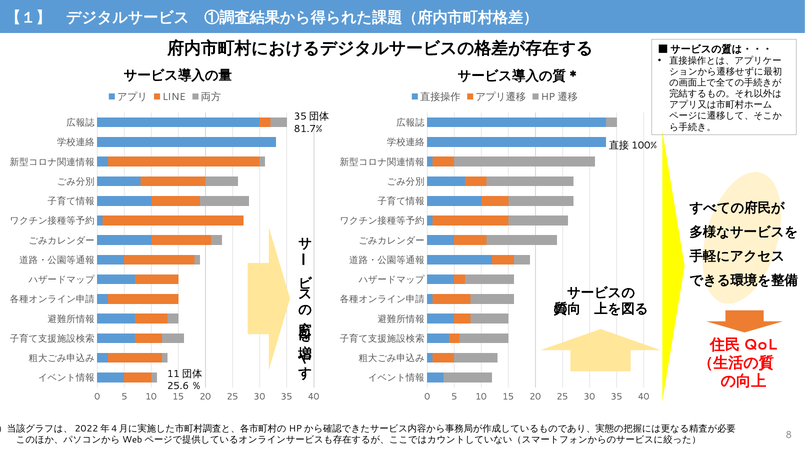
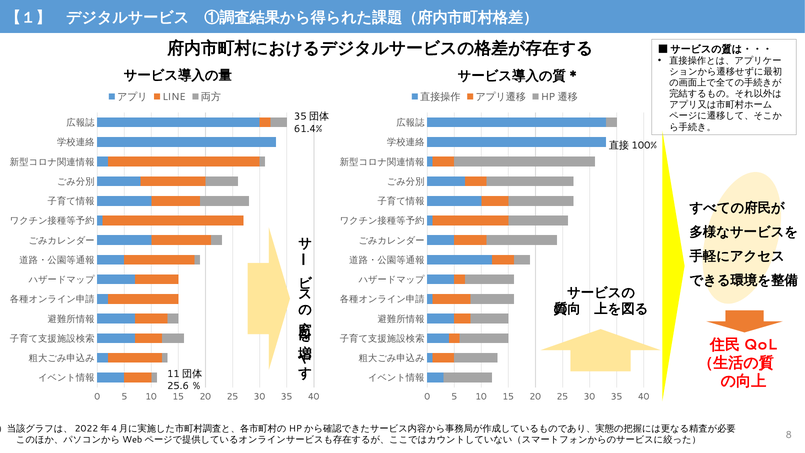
81.7%: 81.7% -> 61.4% (308, 129)
